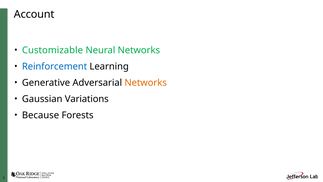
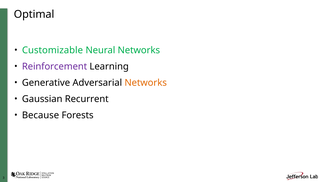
Account: Account -> Optimal (34, 14)
Reinforcement colour: blue -> purple (55, 66)
Variations: Variations -> Recurrent (87, 99)
